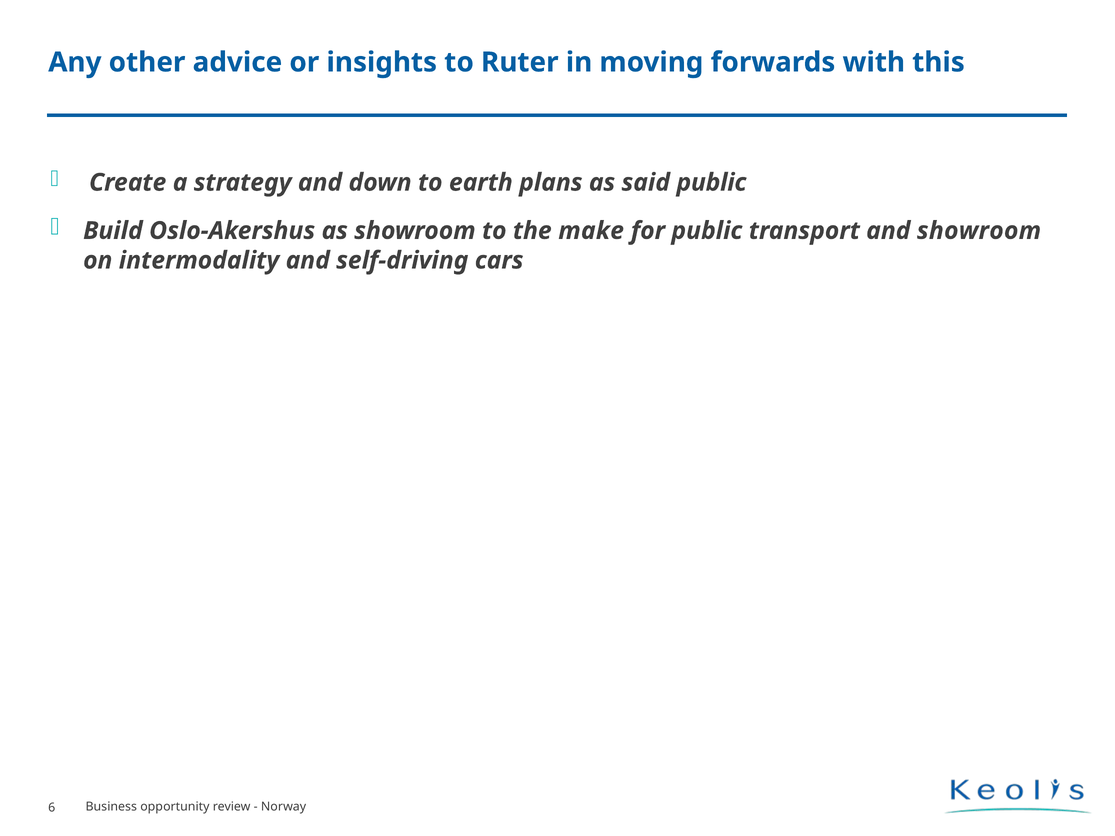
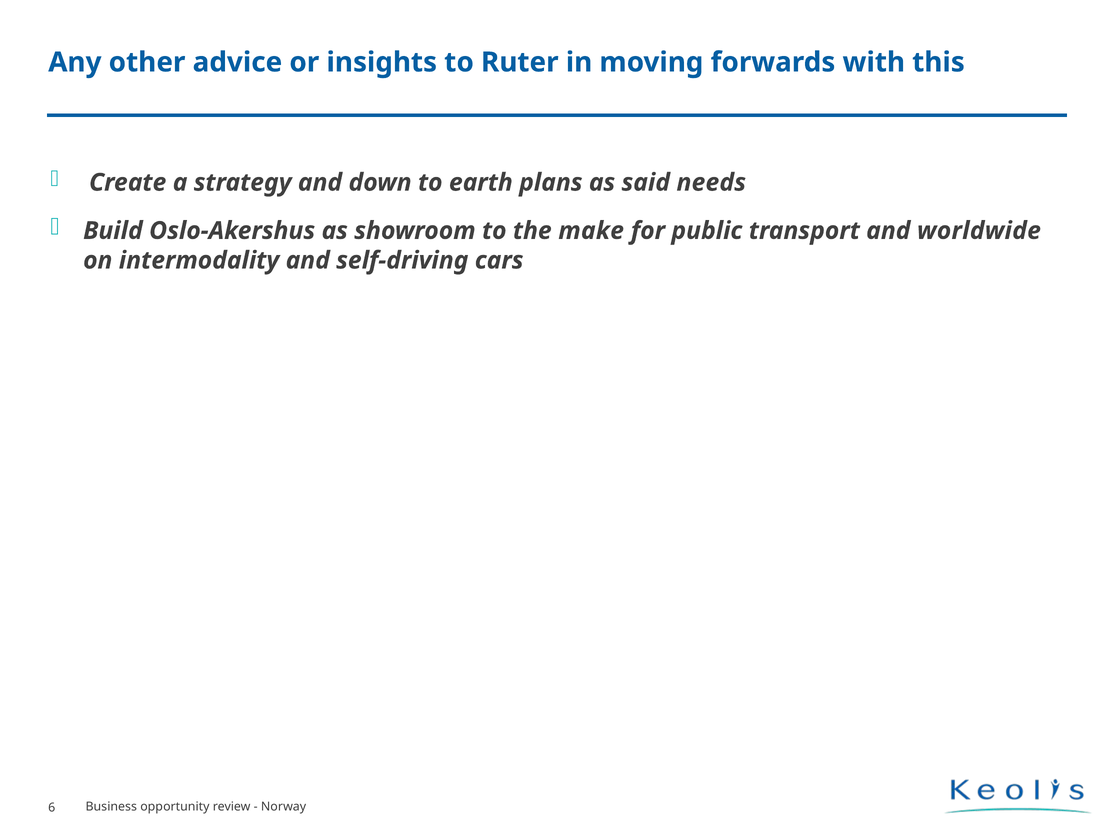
said public: public -> needs (711, 183)
and showroom: showroom -> worldwide (979, 231)
